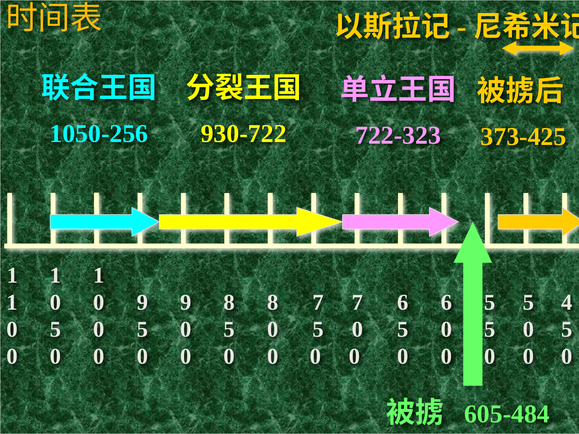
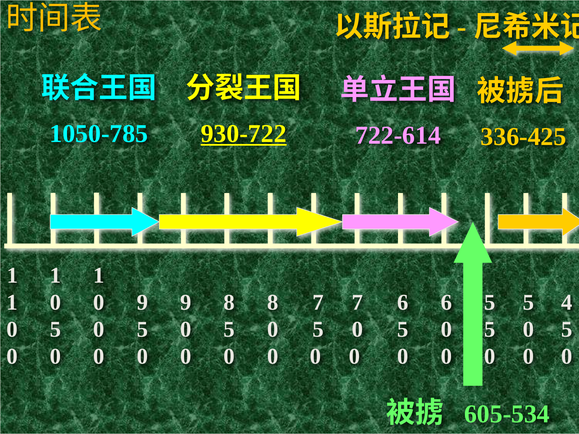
1050-256: 1050-256 -> 1050-785 (99, 134)
930-722 underline: none -> present (244, 134)
722-323: 722-323 -> 722-614 (398, 136)
373-425: 373-425 -> 336-425 (523, 137)
605-484: 605-484 -> 605-534 (507, 414)
